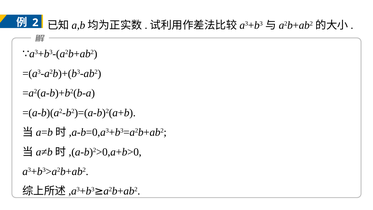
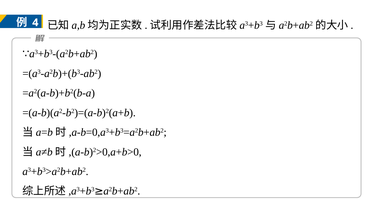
2: 2 -> 4 (35, 23)
